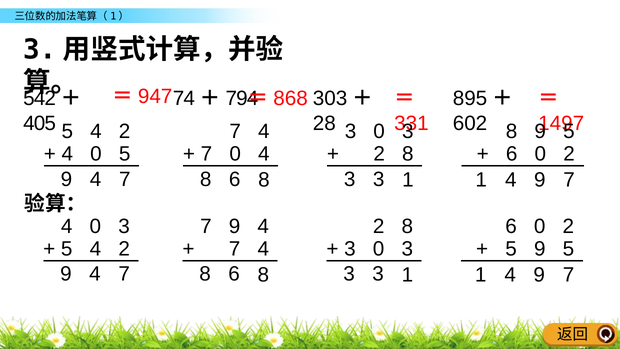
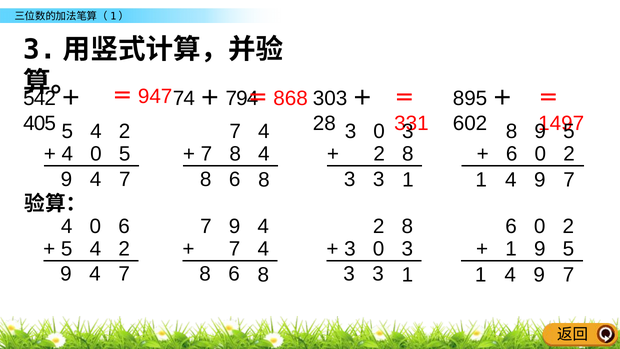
7 0: 0 -> 8 (235, 154)
4 0 3: 3 -> 6 (124, 226)
5: 5 -> 1 (511, 249)
